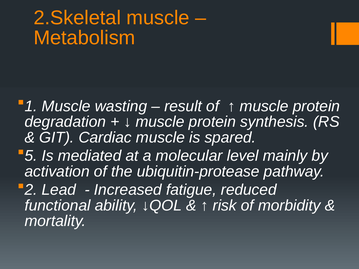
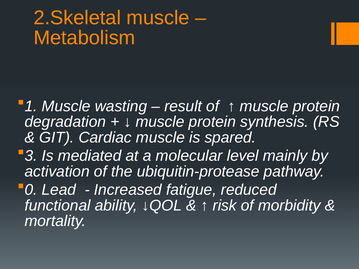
5: 5 -> 3 (31, 156)
2: 2 -> 0 (31, 190)
